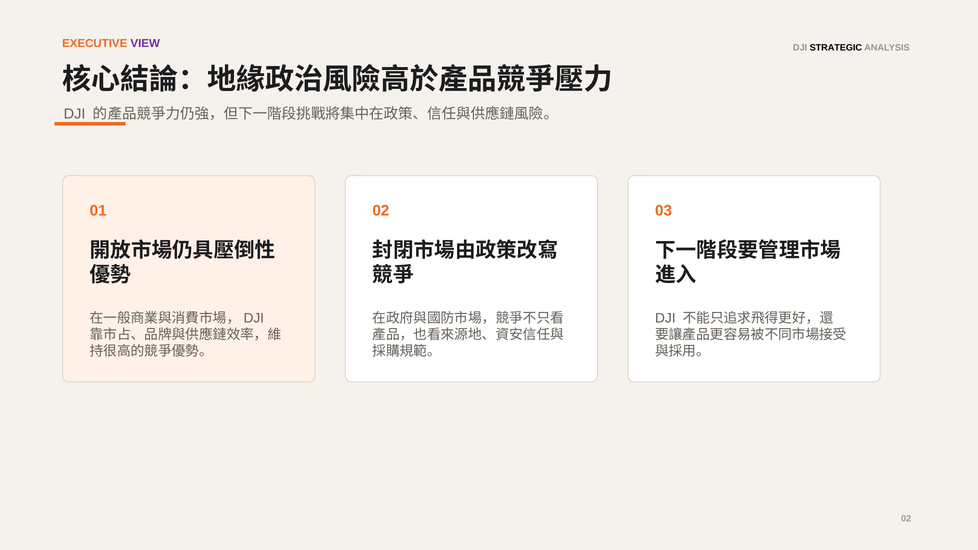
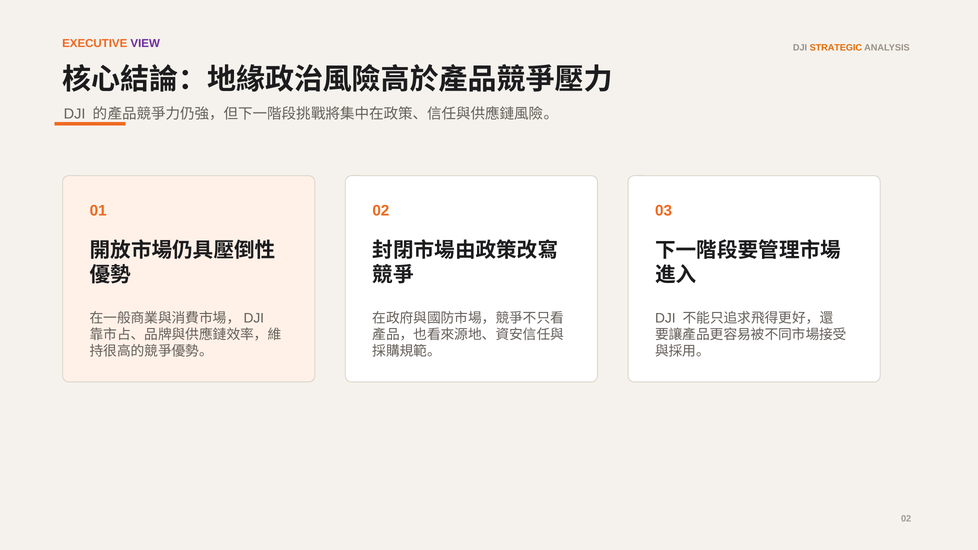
STRATEGIC colour: black -> orange (836, 48)
